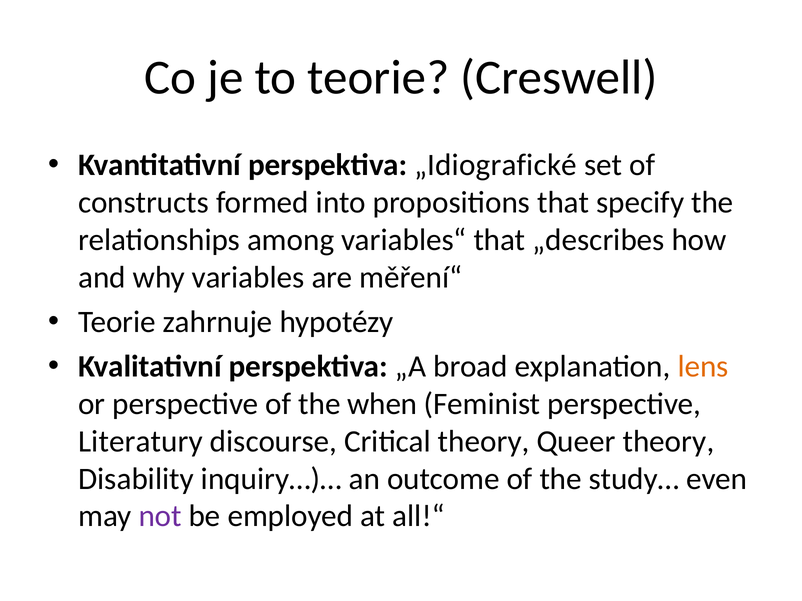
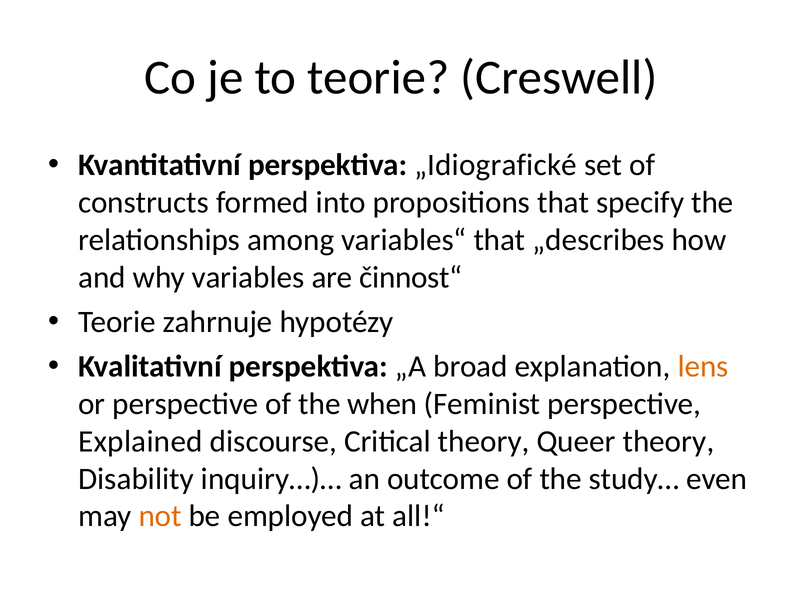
měření“: měření“ -> činnost“ (411, 278)
Literatury: Literatury -> Explained (140, 442)
not colour: purple -> orange (160, 517)
